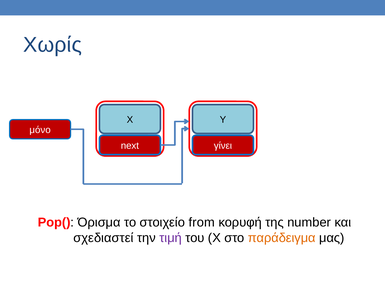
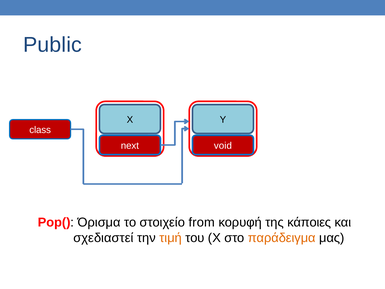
Χωρίς: Χωρίς -> Public (52, 45)
μόνο: μόνο -> class (40, 130)
γίνει: γίνει -> void (223, 145)
number: number -> κάποιες (309, 222)
τιμή colour: purple -> orange (171, 238)
